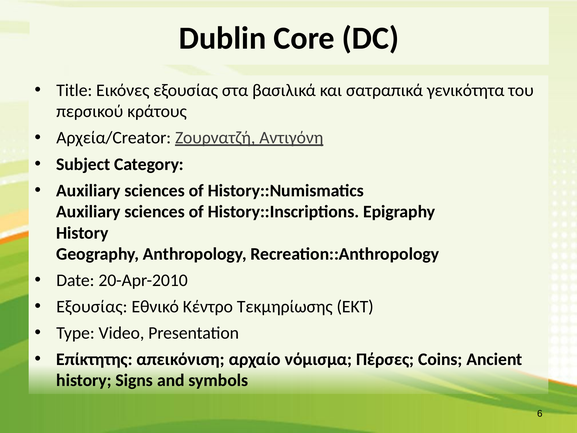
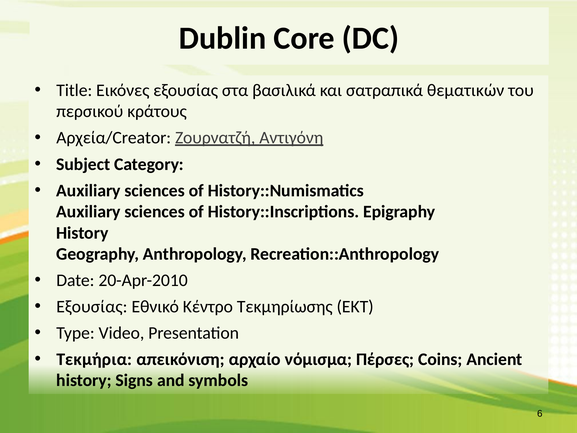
γενικότητα: γενικότητα -> θεματικών (466, 90)
Επίκτητης: Επίκτητης -> Τεκμήρια (94, 359)
